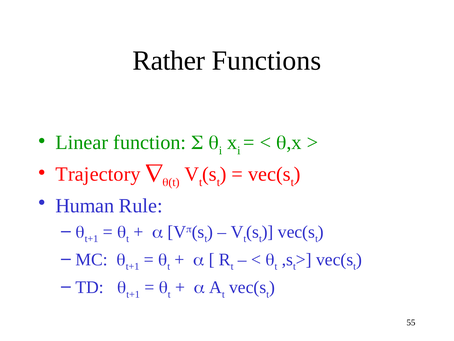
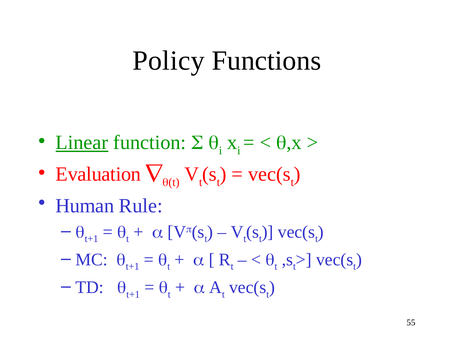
Rather: Rather -> Policy (169, 61)
Linear underline: none -> present (82, 142)
Trajectory: Trajectory -> Evaluation (98, 174)
